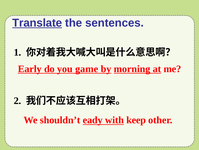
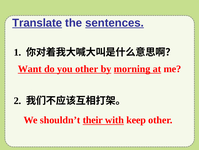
sentences underline: none -> present (115, 23)
Early: Early -> Want (30, 69)
you game: game -> other (87, 69)
eady: eady -> their (93, 120)
